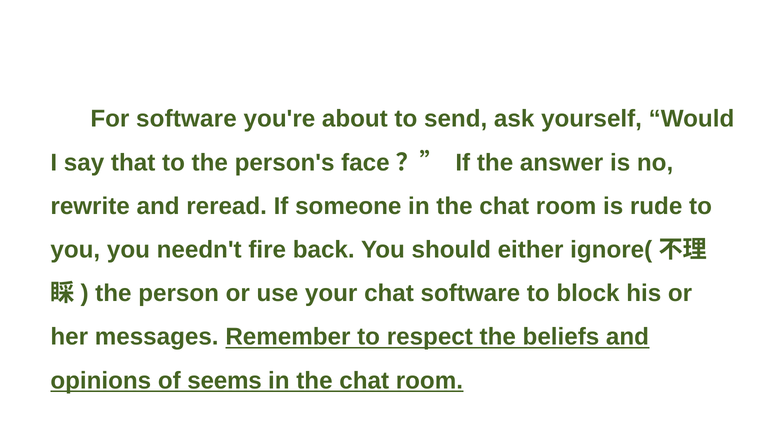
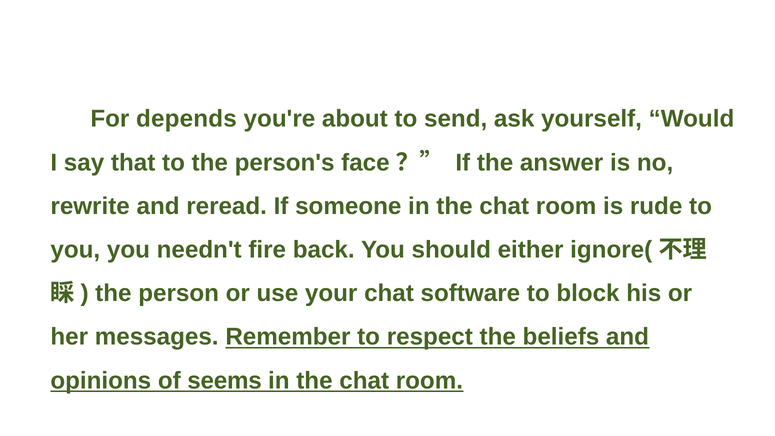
For software: software -> depends (186, 119)
